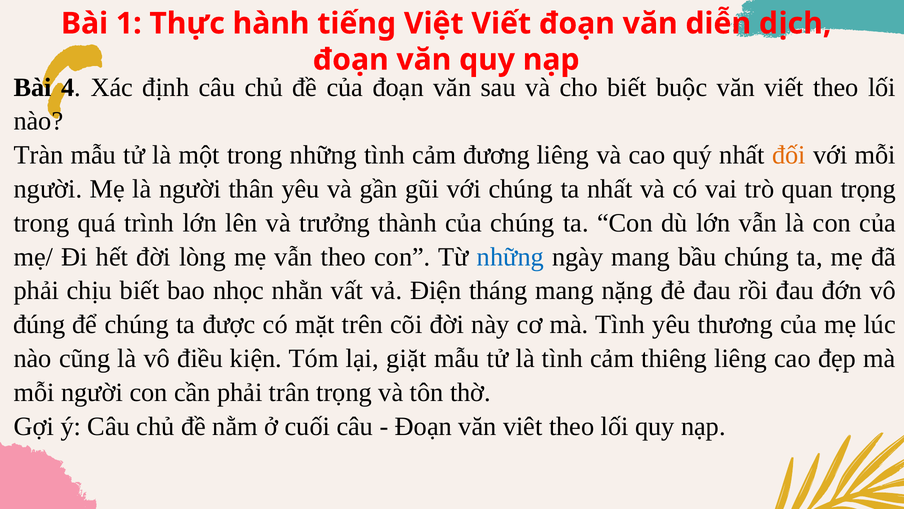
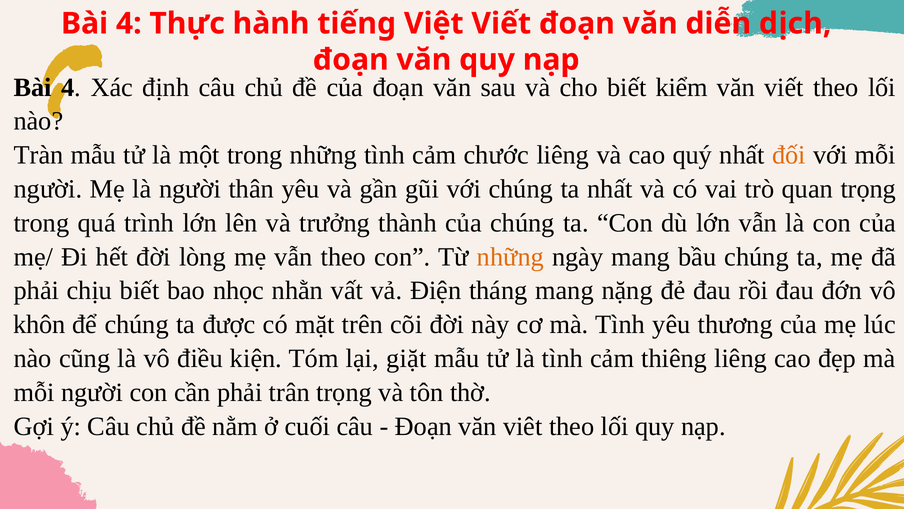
1: 1 -> 4 (129, 24)
buộc: buộc -> kiểm (682, 87)
đương: đương -> chước (496, 155)
những colour: blue -> orange (510, 257)
đúng: đúng -> khôn (39, 324)
